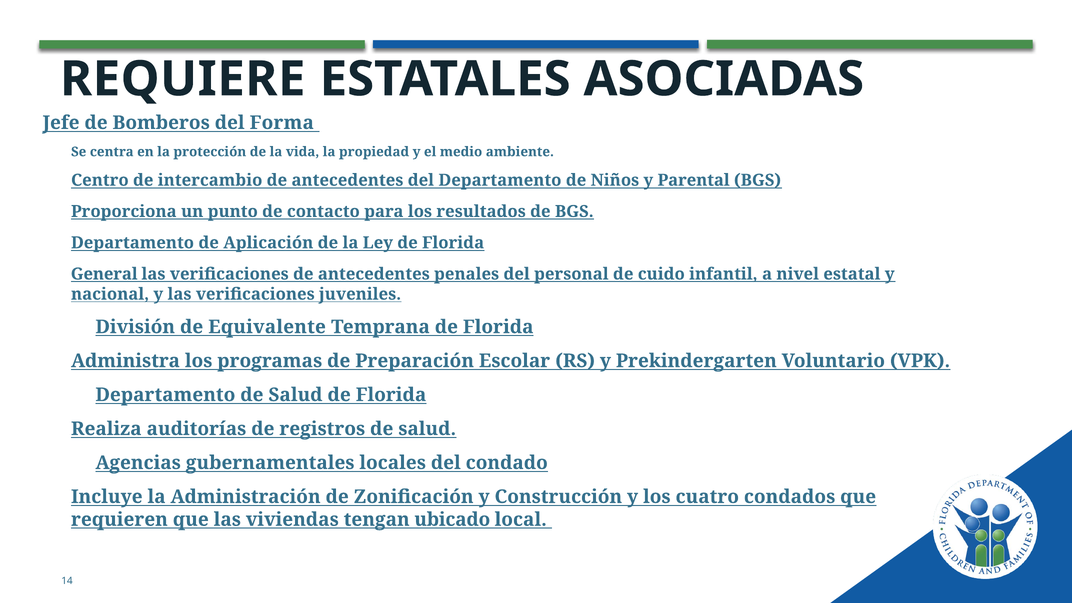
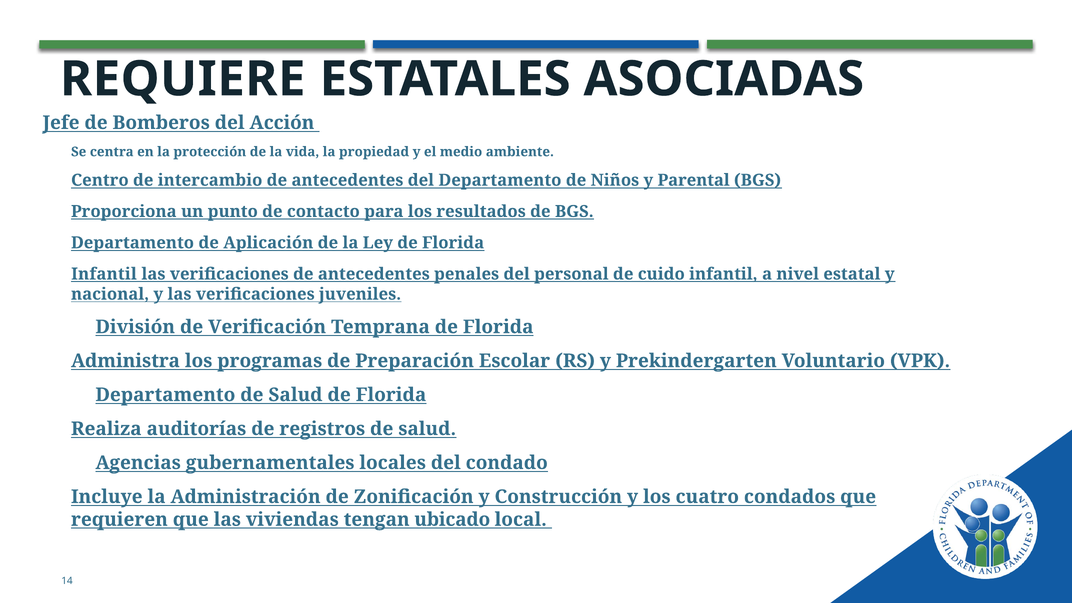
Forma: Forma -> Acción (282, 123)
General: General -> Infantil (104, 274)
Equivalente: Equivalente -> Verificación (267, 327)
